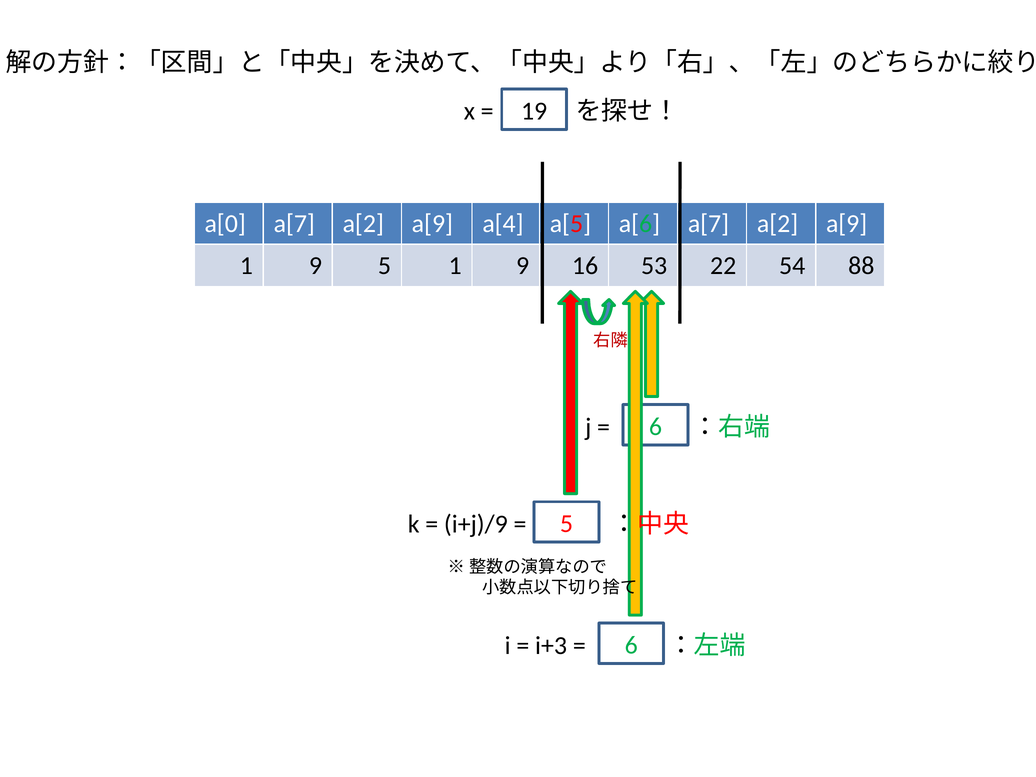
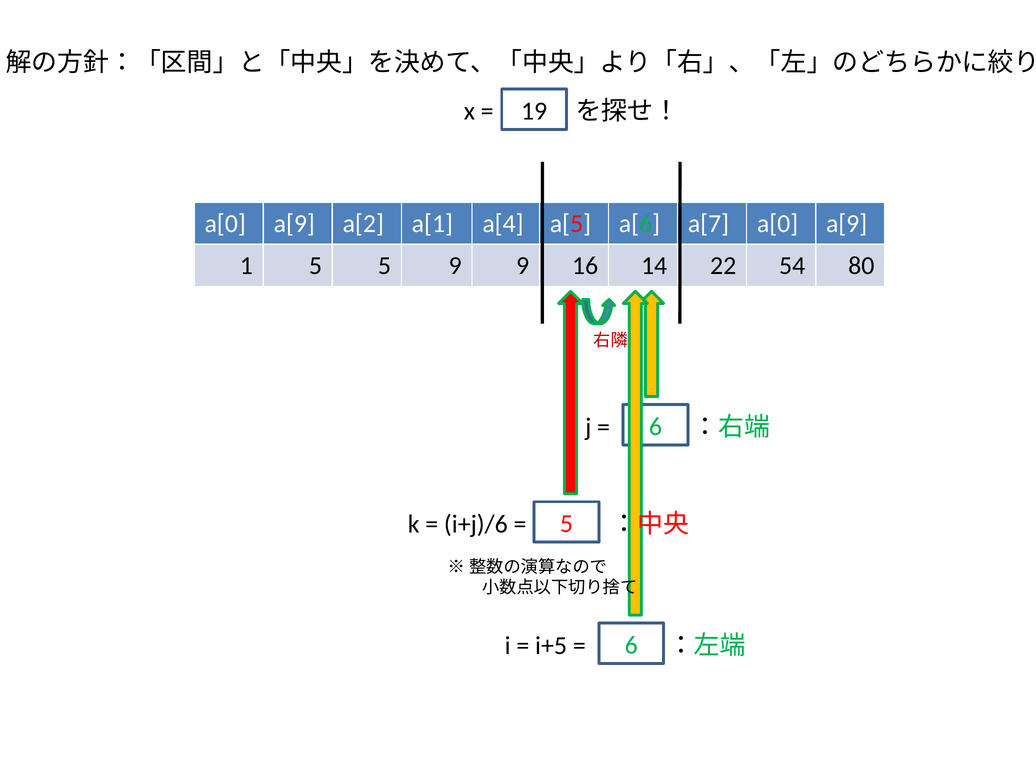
a[7: a[7 -> a[9 (294, 224)
a[9: a[9 -> a[1 (432, 224)
a[6 a[7 a[2: a[2 -> a[0 (778, 224)
9: 9 -> 5 (315, 266)
5 1: 1 -> 9 (455, 266)
53: 53 -> 14 (654, 266)
88: 88 -> 80 (861, 266)
i+j)/9: i+j)/9 -> i+j)/6 (476, 524)
i+3: i+3 -> i+5 (551, 646)
